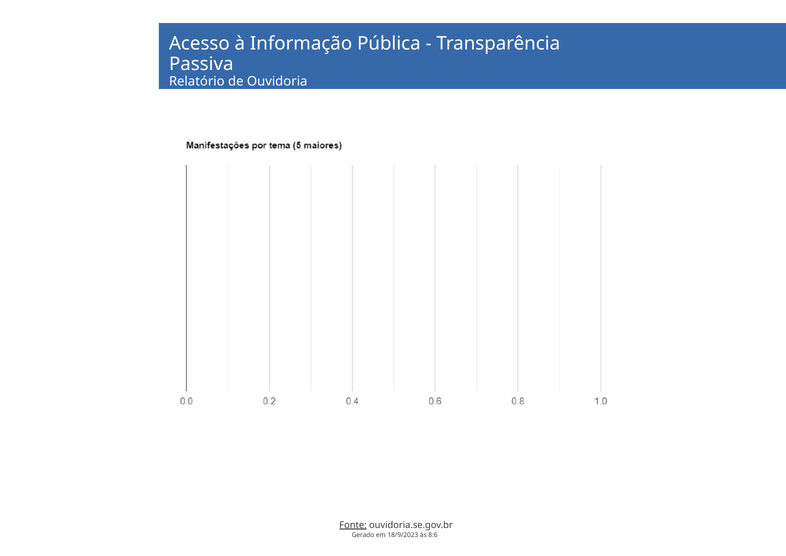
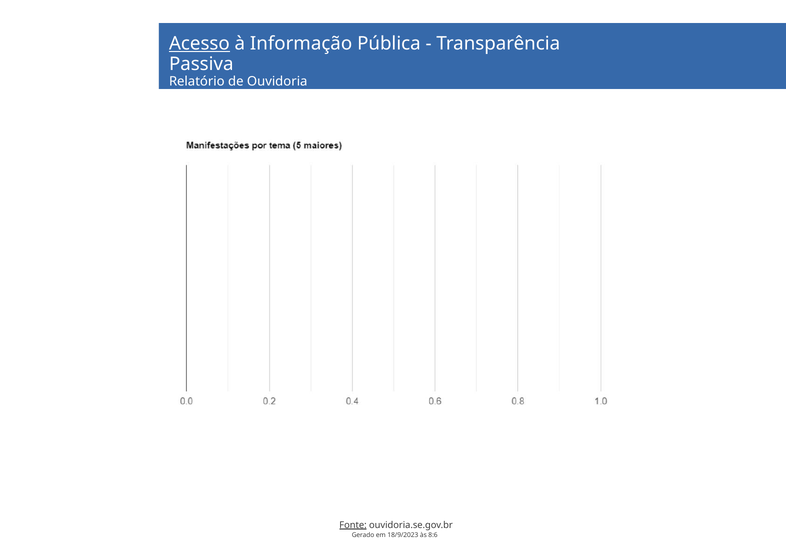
Acesso underline: none -> present (199, 43)
